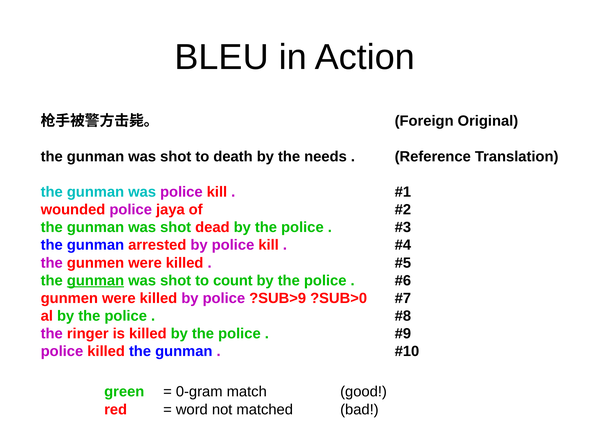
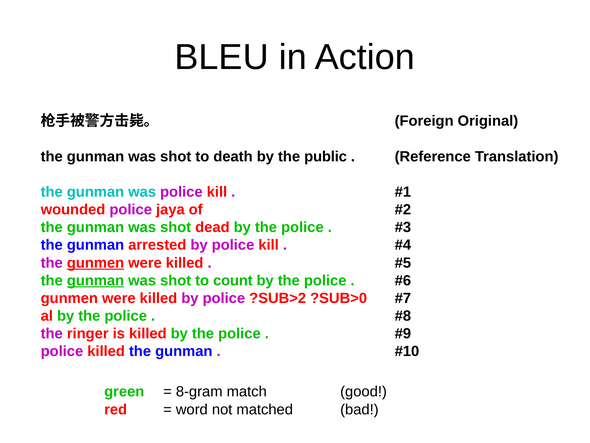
needs: needs -> public (326, 156)
gunmen underline: none -> present (96, 263)
?SUB>9: ?SUB>9 -> ?SUB>2 (278, 298)
0-gram: 0-gram -> 8-gram (199, 391)
